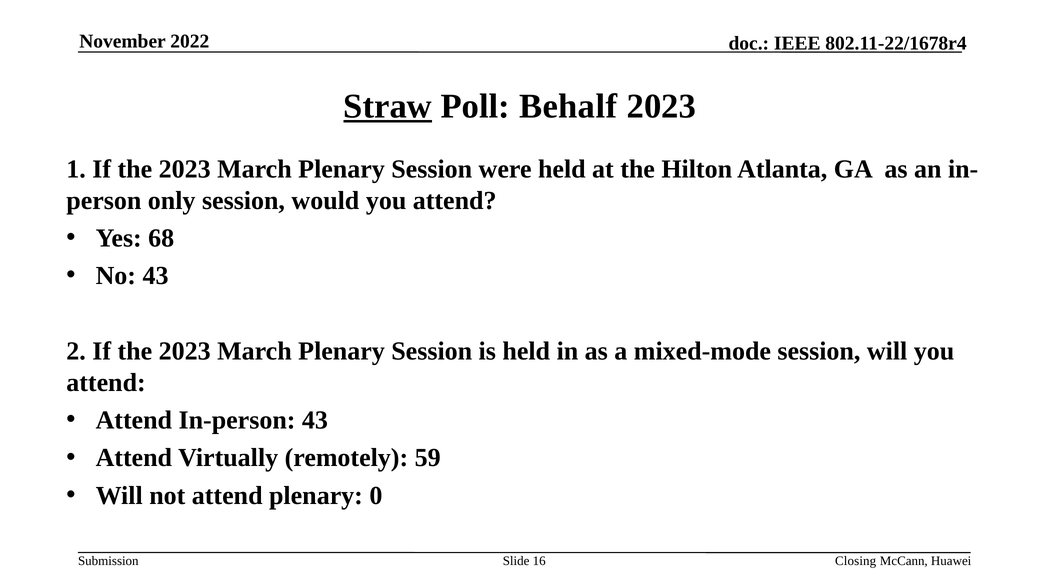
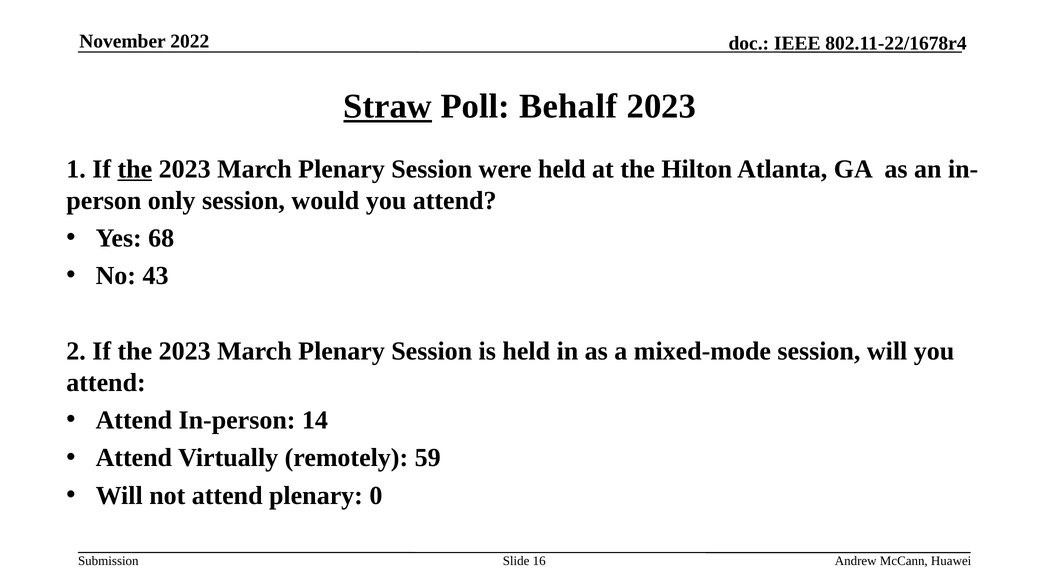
the underline: none -> present (135, 169)
In-person 43: 43 -> 14 (315, 420)
Closing: Closing -> Andrew (856, 561)
